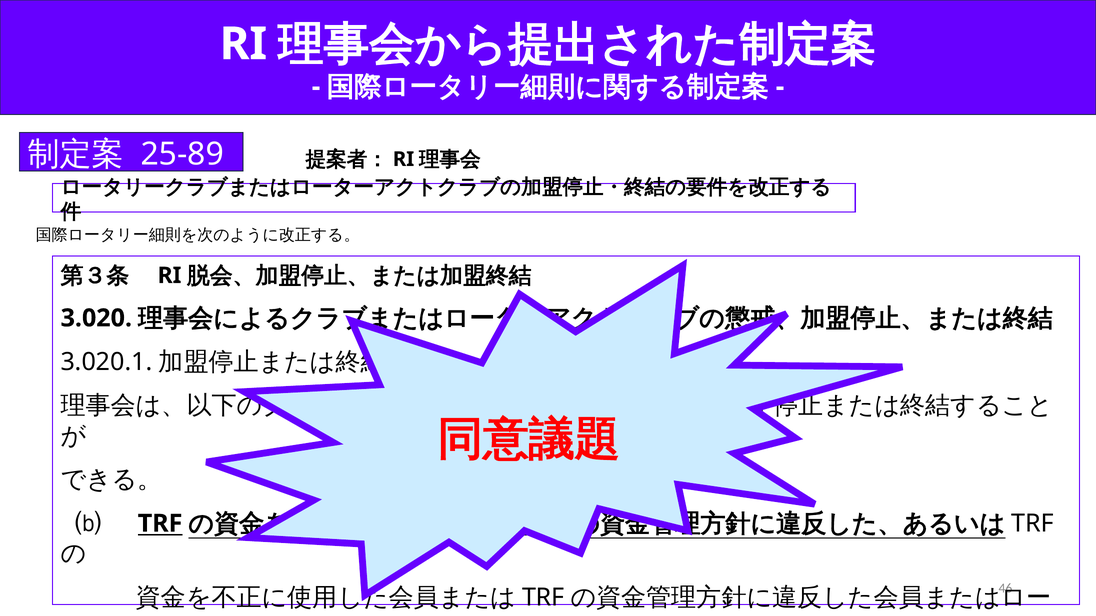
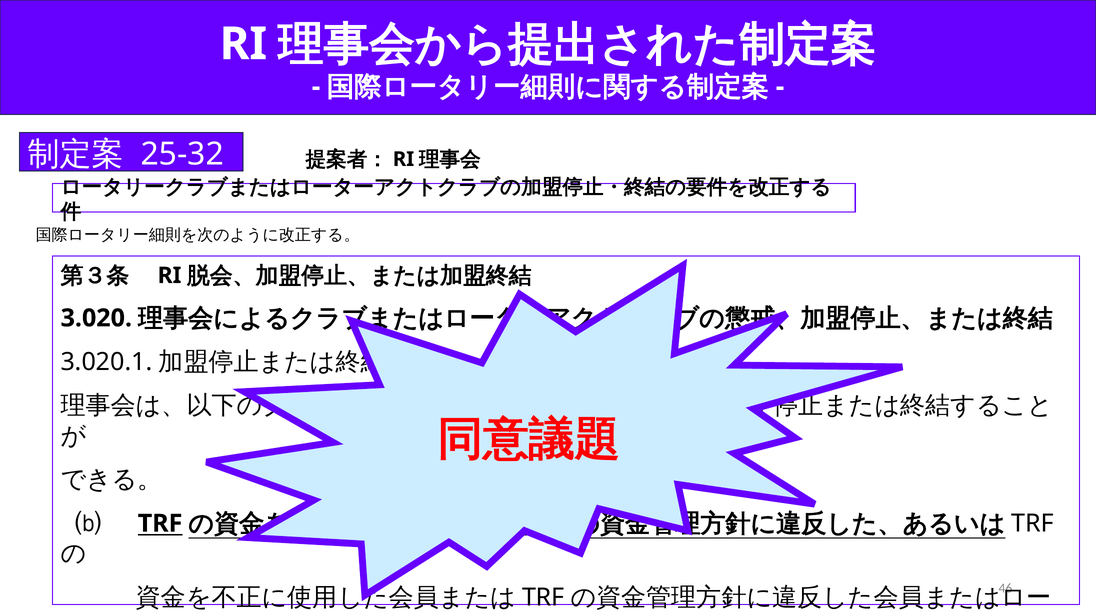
25-89: 25-89 -> 25-32 (182, 154)
